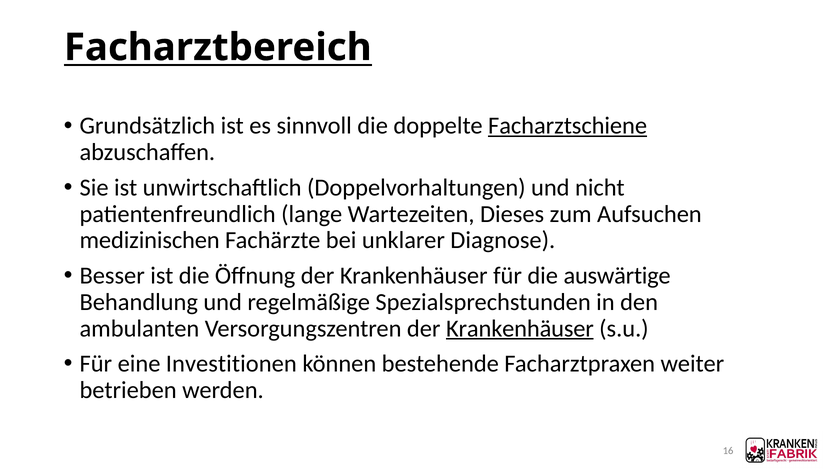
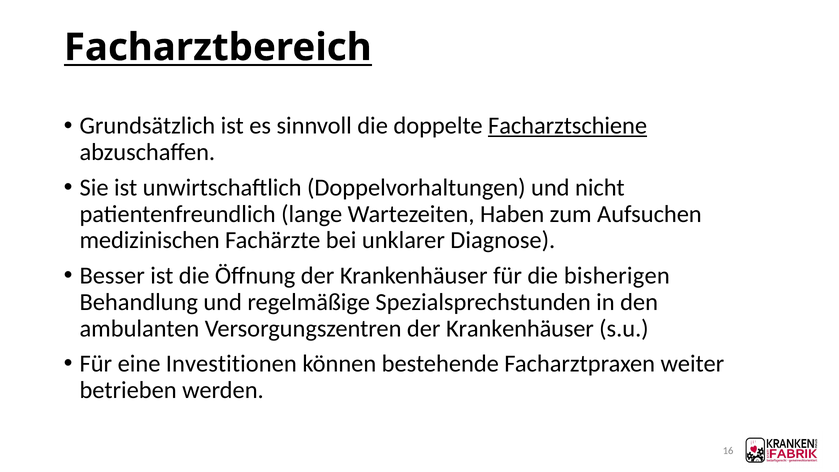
Dieses: Dieses -> Haben (512, 214)
auswärtige: auswärtige -> bisherigen (617, 276)
Krankenhäuser underline: present -> none (520, 328)
